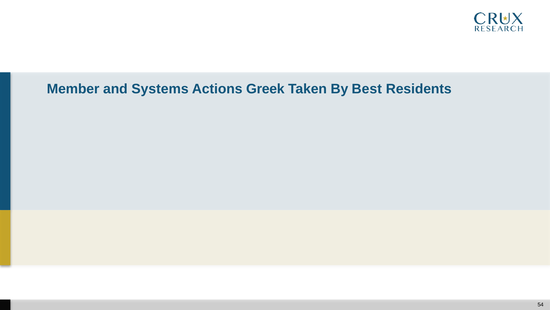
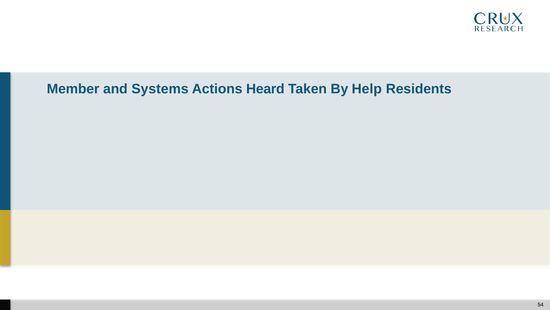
Greek: Greek -> Heard (265, 89)
Best: Best -> Help (367, 89)
